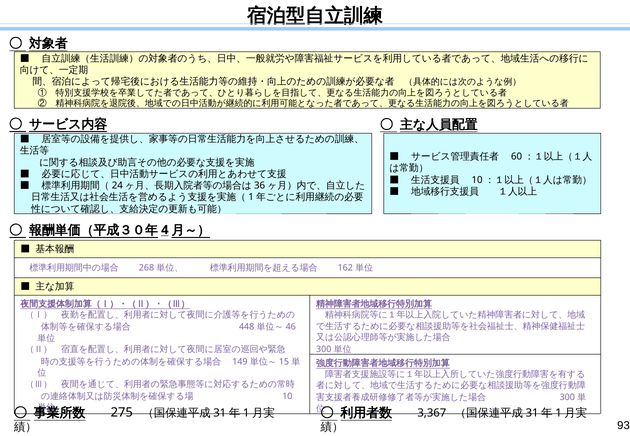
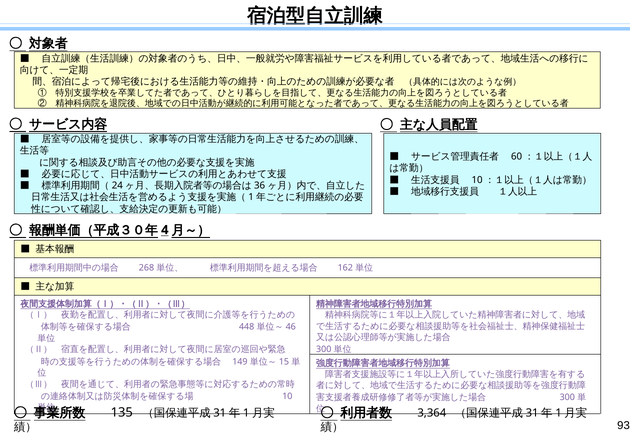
275: 275 -> 135 (122, 413)
3,367: 3,367 -> 3,364 (432, 413)
